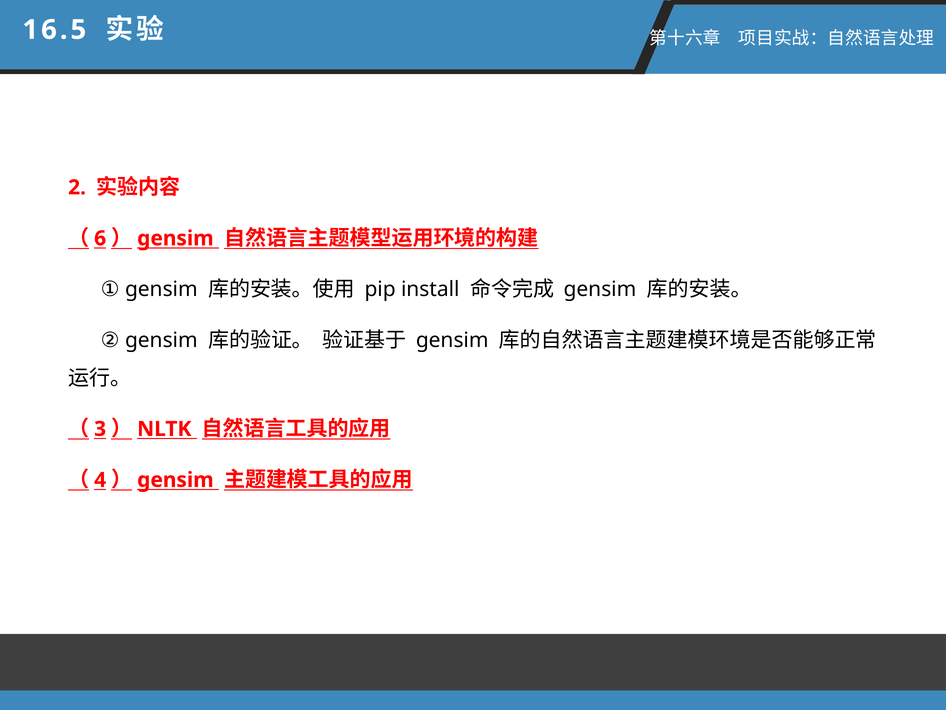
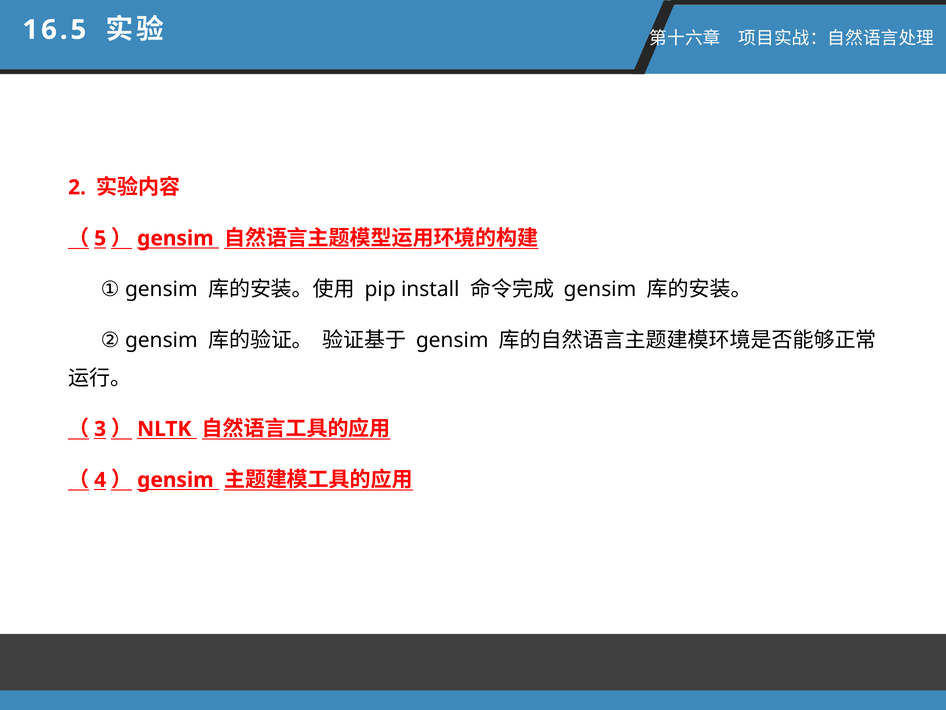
6: 6 -> 5 (100, 238)
